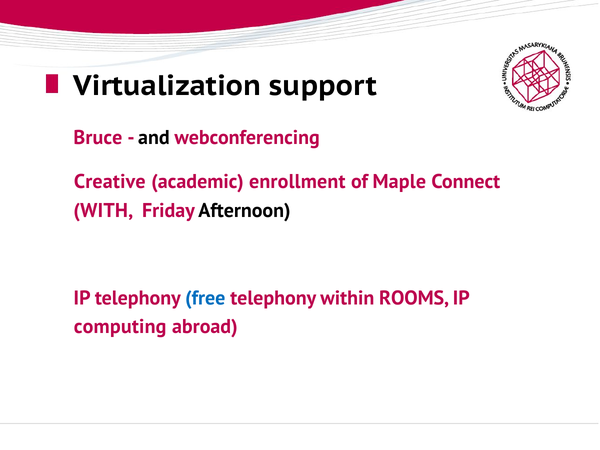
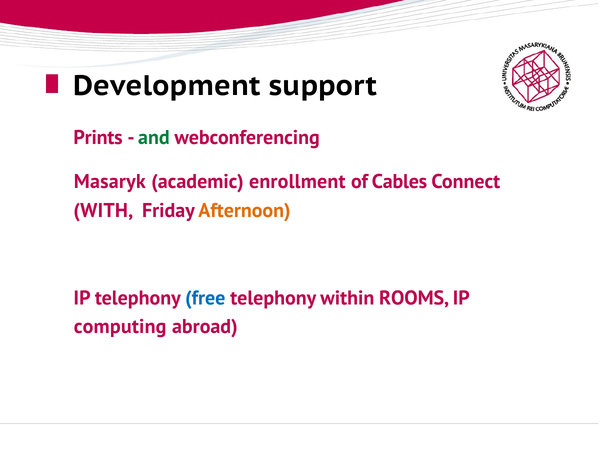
Virtualization: Virtualization -> Development (167, 86)
Bruce: Bruce -> Prints (98, 138)
and colour: black -> green (154, 138)
Creative: Creative -> Masaryk (110, 182)
Maple: Maple -> Cables (400, 182)
Afternoon colour: black -> orange (244, 210)
